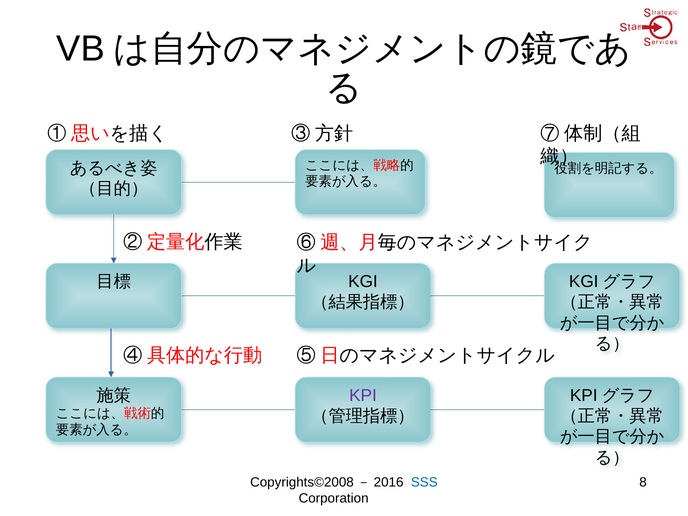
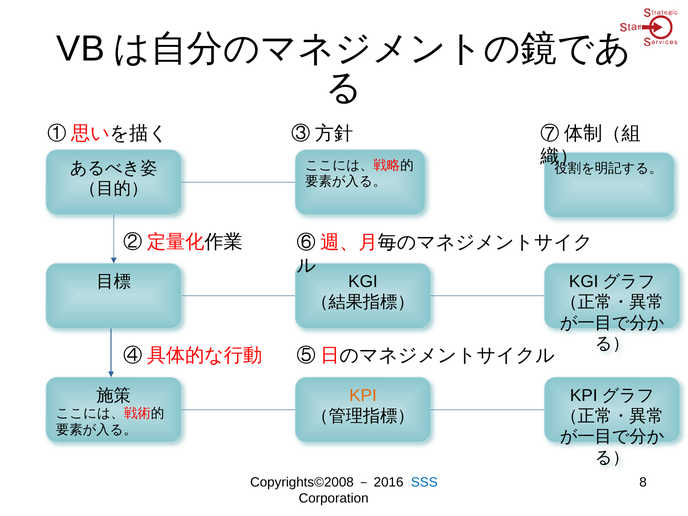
KPI colour: purple -> orange (363, 395)
